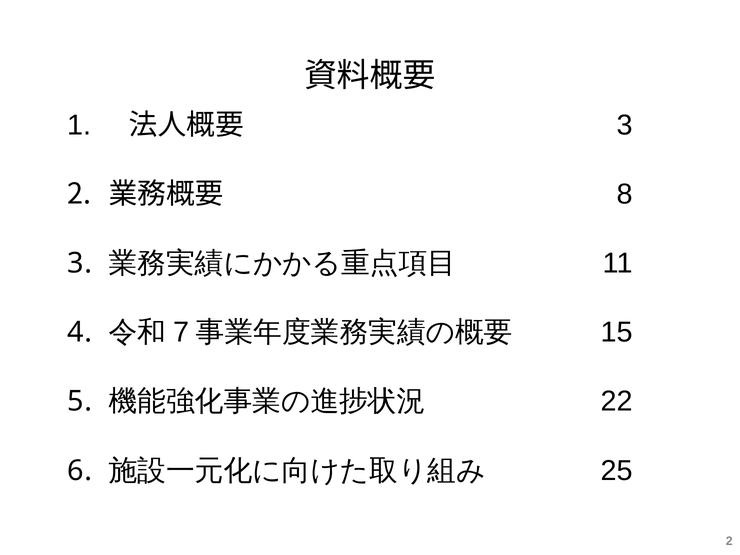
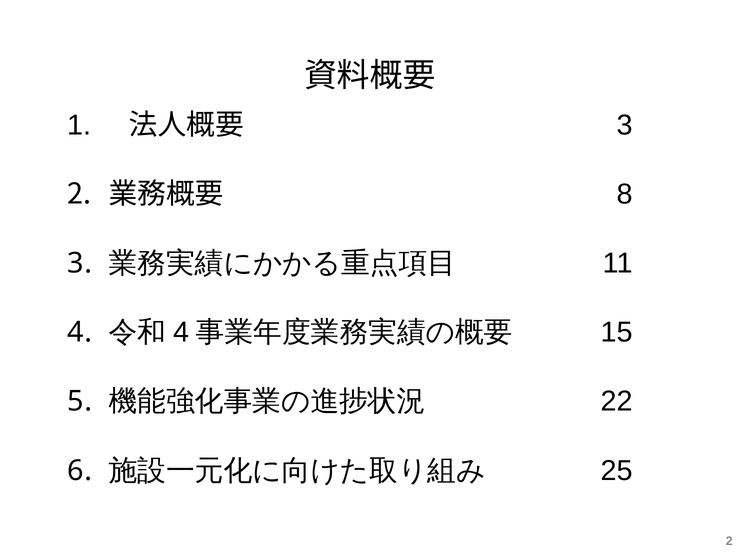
7: 7 -> 4 (181, 332)
